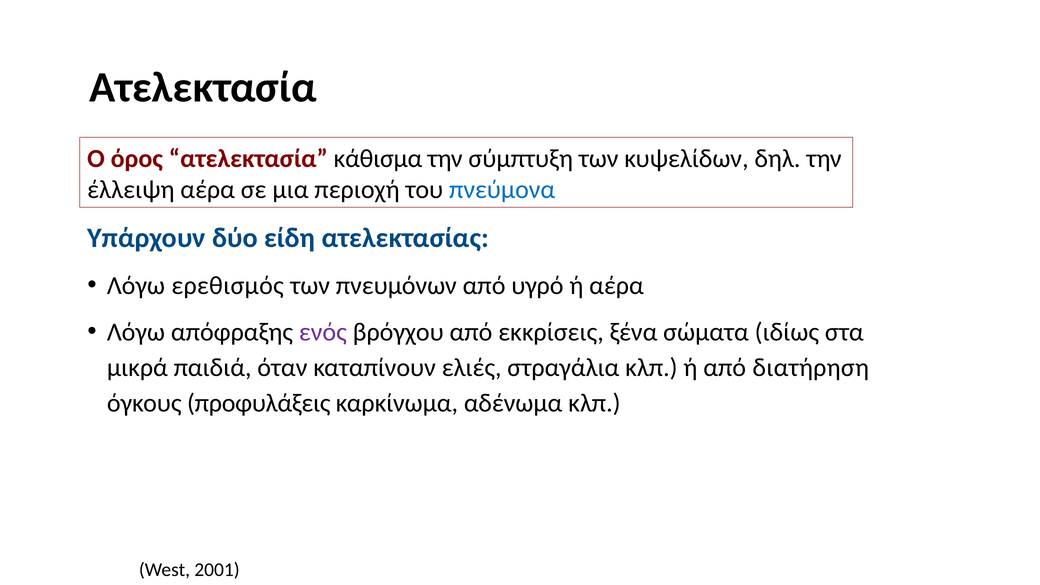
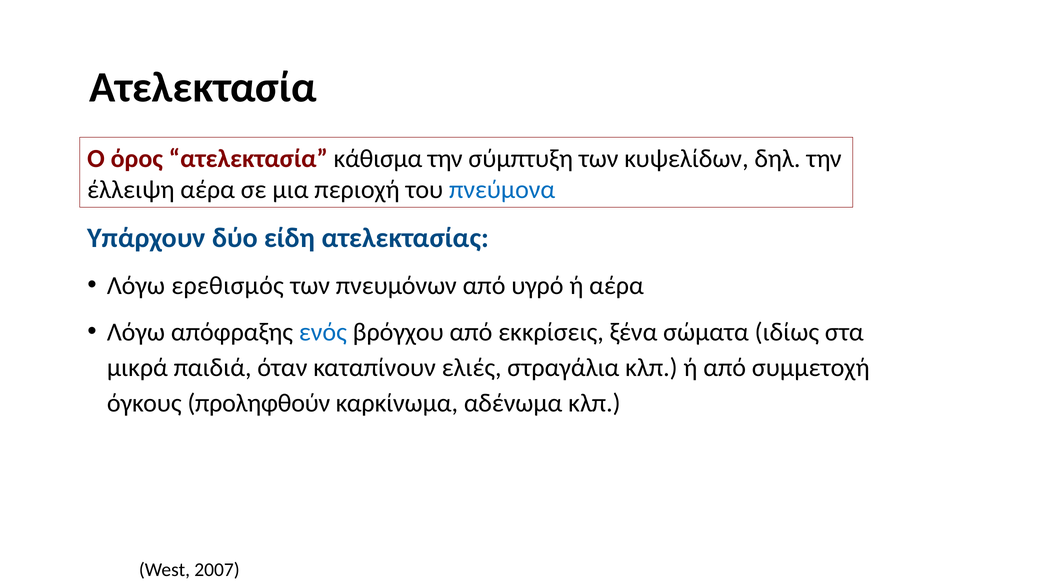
ενός colour: purple -> blue (323, 332)
διατήρηση: διατήρηση -> συμμετοχή (811, 368)
προφυλάξεις: προφυλάξεις -> προληφθούν (259, 403)
2001: 2001 -> 2007 (217, 570)
